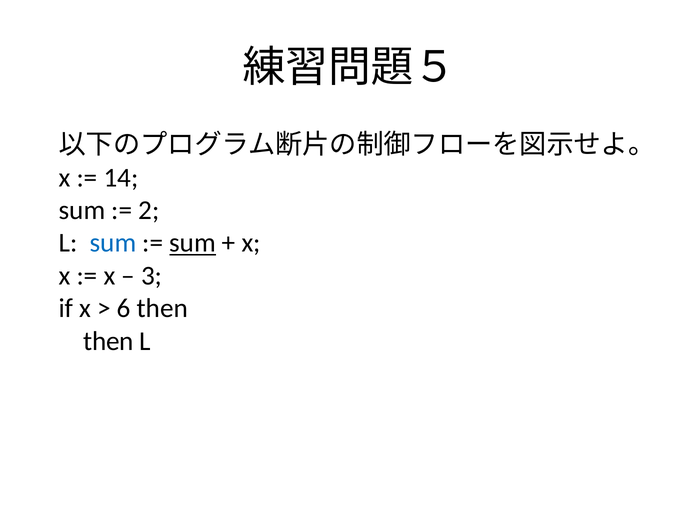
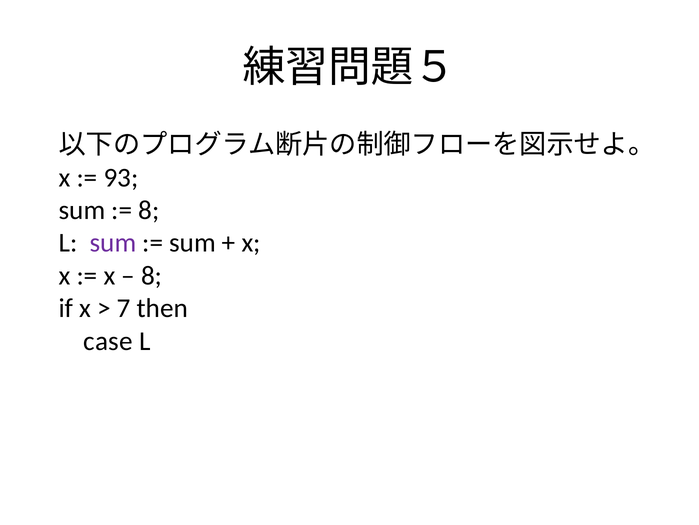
14: 14 -> 93 (121, 177)
2: 2 -> 8 (149, 210)
sum colour: blue -> purple (113, 243)
sum underline: present -> none (193, 243)
3: 3 -> 8 (152, 275)
6: 6 -> 7 (124, 308)
then: then -> case (108, 341)
